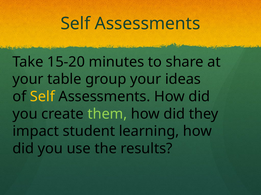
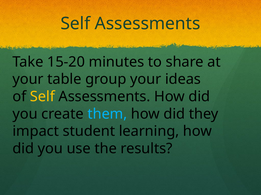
them colour: light green -> light blue (107, 114)
